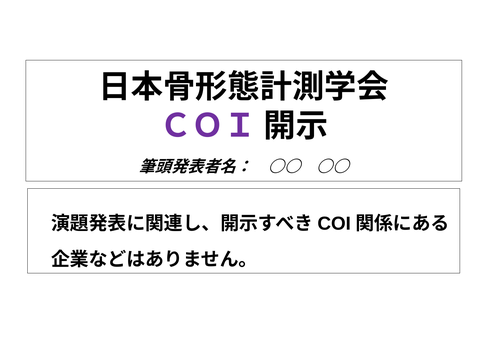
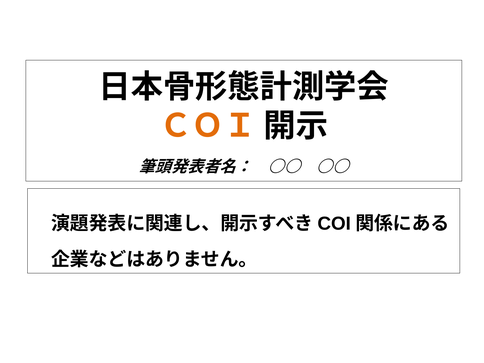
ＣＯＩ colour: purple -> orange (208, 126)
